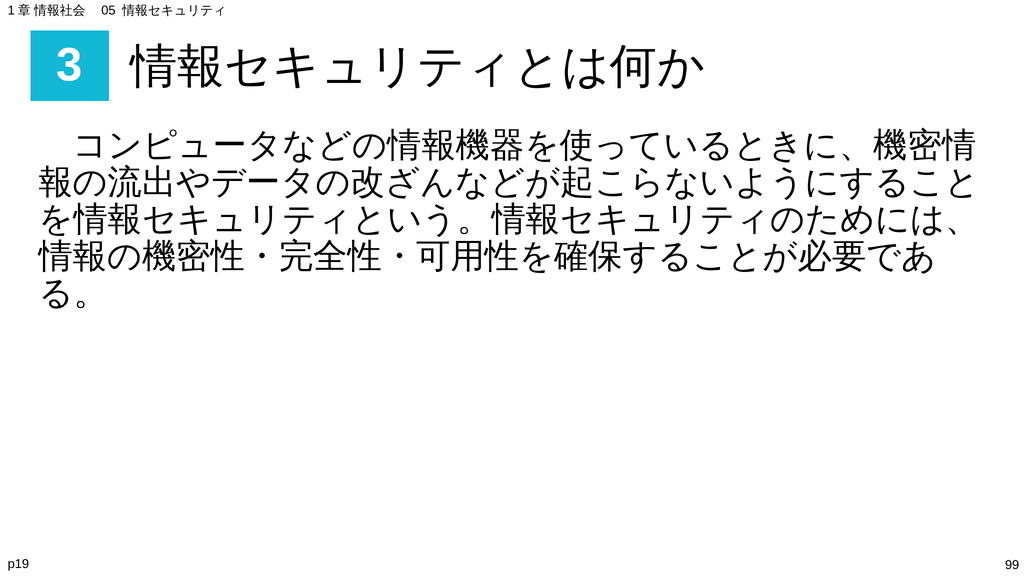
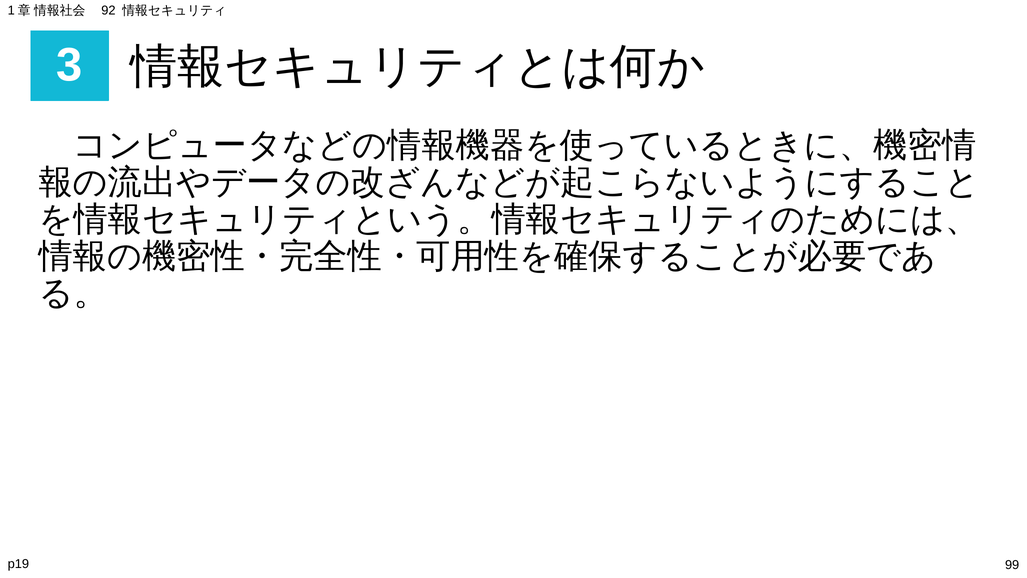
05: 05 -> 92 (108, 11)
